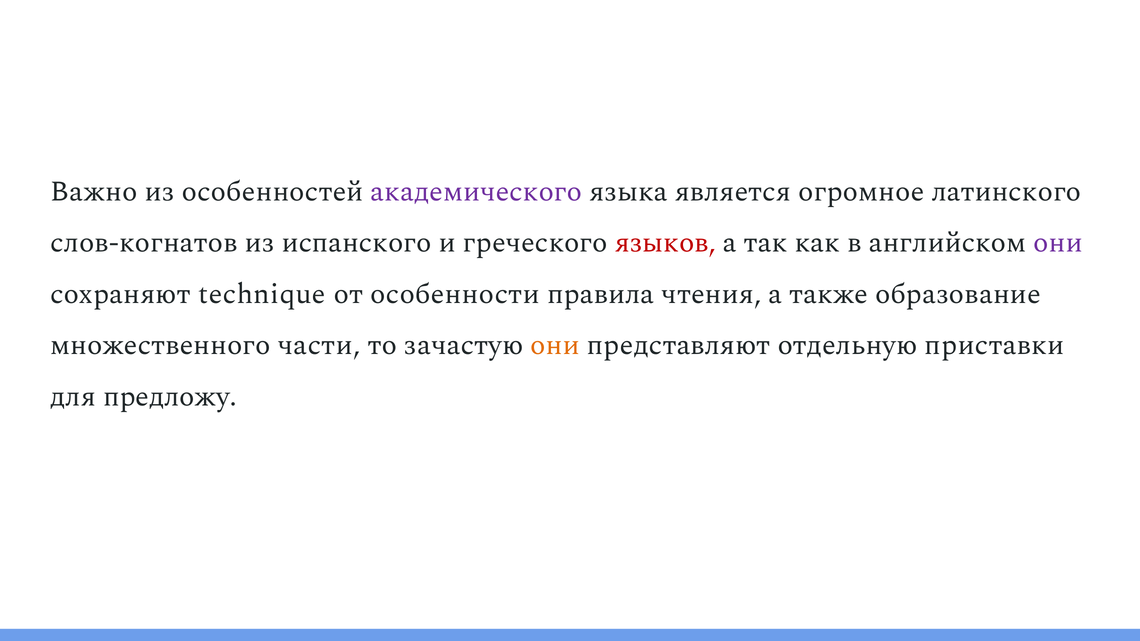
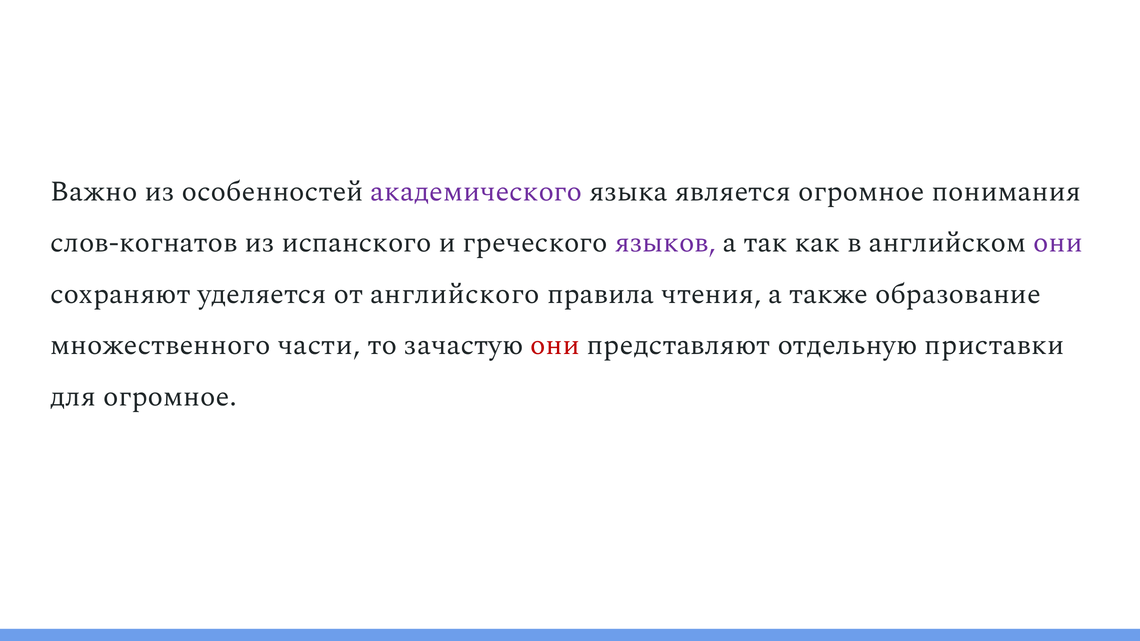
латинского: латинского -> понимания (1006, 191)
языков colour: red -> purple (665, 243)
technique: technique -> уделяется (262, 294)
особенности: особенности -> английского (455, 294)
они colour: orange -> red (555, 345)
для предложу: предложу -> огромное (170, 396)
